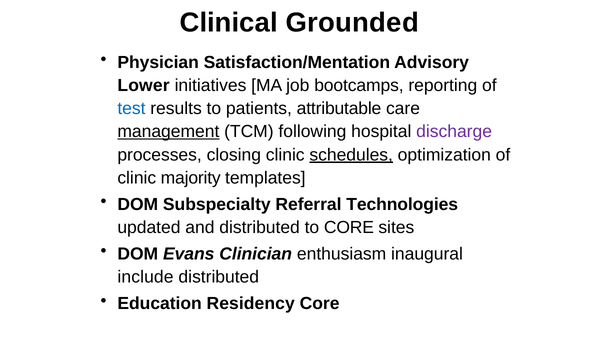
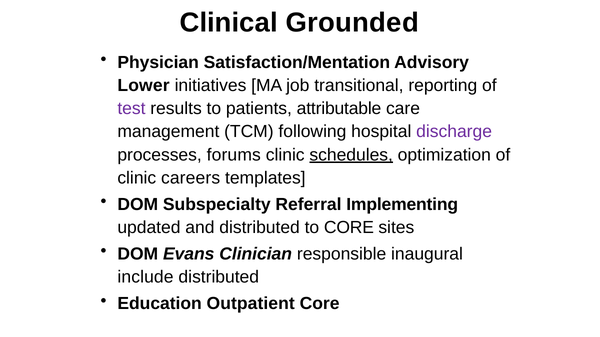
bootcamps: bootcamps -> transitional (359, 86)
test colour: blue -> purple (131, 109)
management underline: present -> none (168, 132)
closing: closing -> forums (234, 155)
majority: majority -> careers (191, 178)
Technologies: Technologies -> Implementing (402, 205)
enthusiasm: enthusiasm -> responsible (342, 254)
Residency: Residency -> Outpatient (251, 304)
